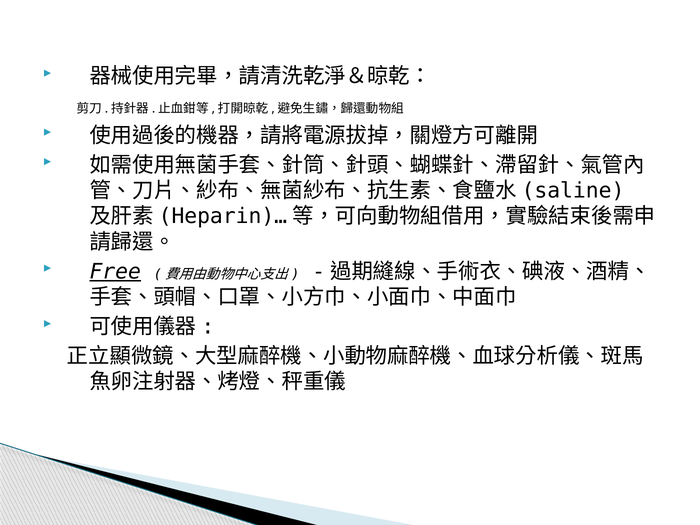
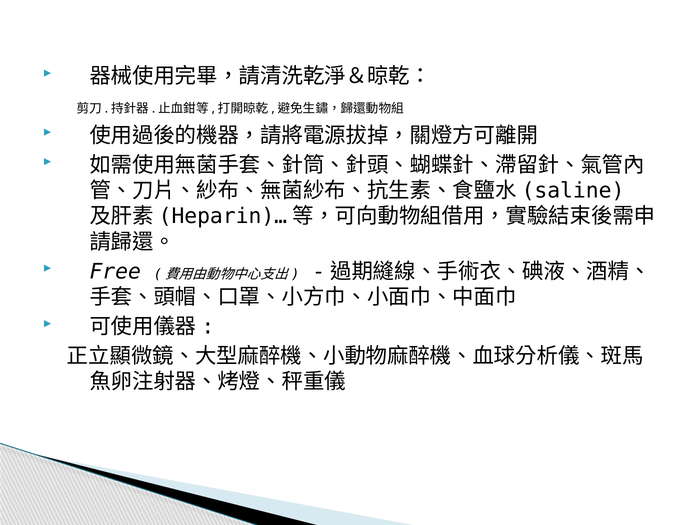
Free underline: present -> none (115, 272)
